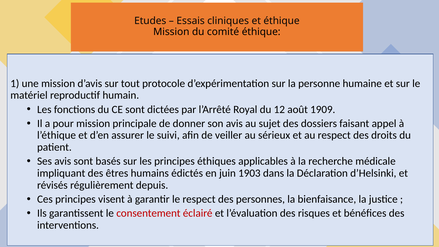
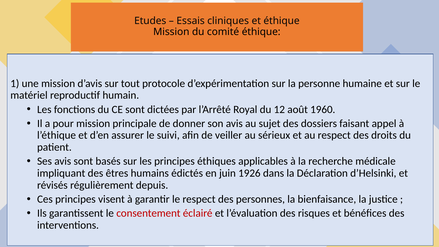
1909: 1909 -> 1960 (323, 109)
1903: 1903 -> 1926 (249, 173)
